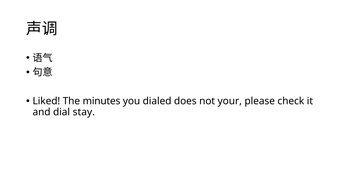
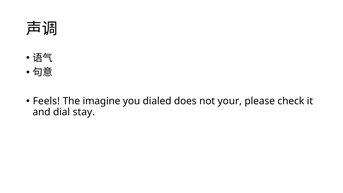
Liked: Liked -> Feels (46, 101)
minutes: minutes -> imagine (101, 101)
